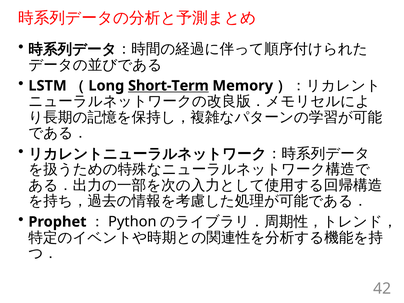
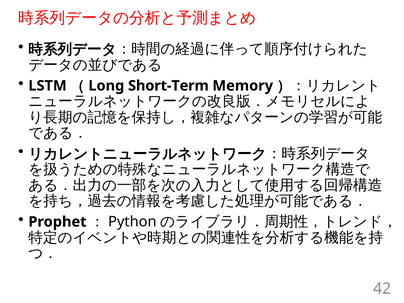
Short-Term underline: present -> none (168, 86)
